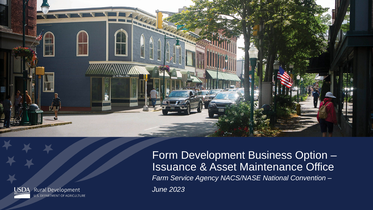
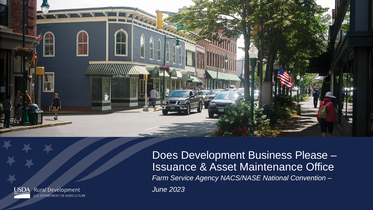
Form: Form -> Does (165, 155)
Option: Option -> Please (311, 155)
